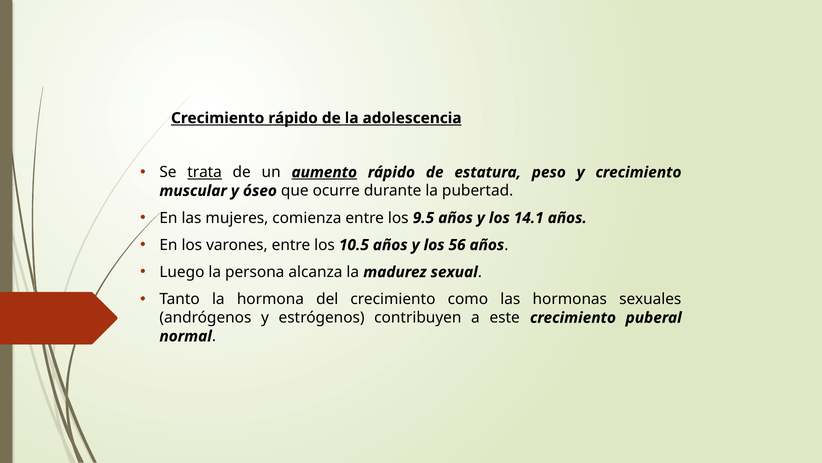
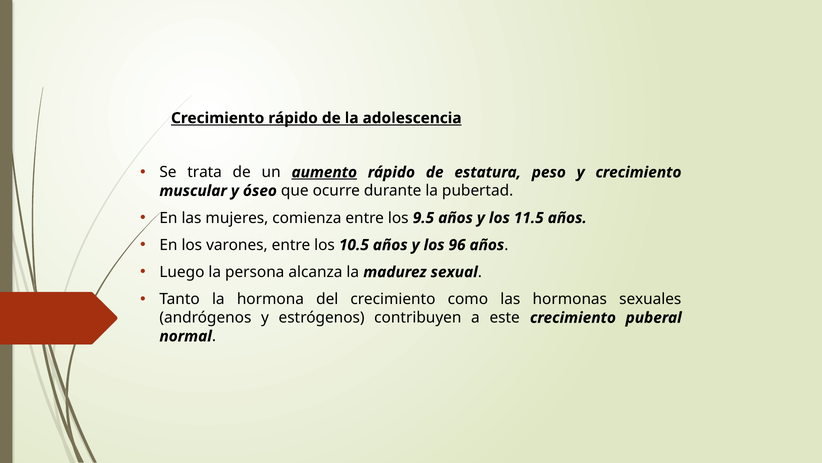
trata underline: present -> none (205, 172)
14.1: 14.1 -> 11.5 (529, 218)
56: 56 -> 96 (457, 245)
